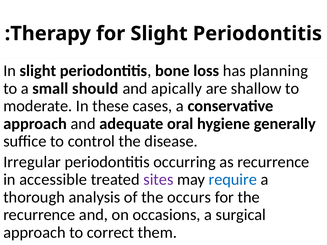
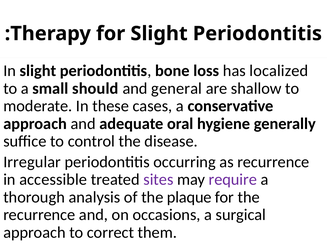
planning: planning -> localized (279, 71)
apically: apically -> general (177, 88)
require colour: blue -> purple (233, 180)
occurs: occurs -> plaque (189, 197)
